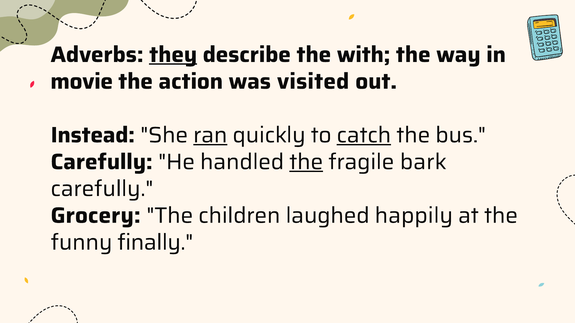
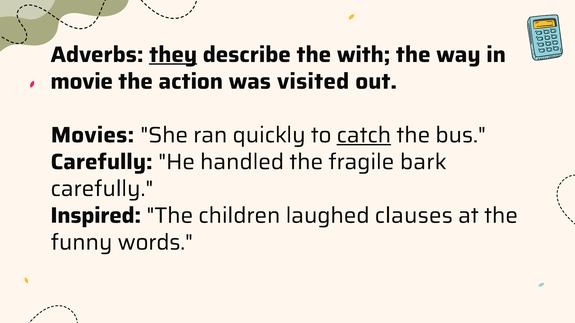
Instead: Instead -> Movies (93, 135)
ran underline: present -> none (210, 135)
the underline: present -> none (306, 162)
Grocery: Grocery -> Inspired (96, 216)
happily: happily -> clauses (414, 216)
finally: finally -> words (155, 243)
